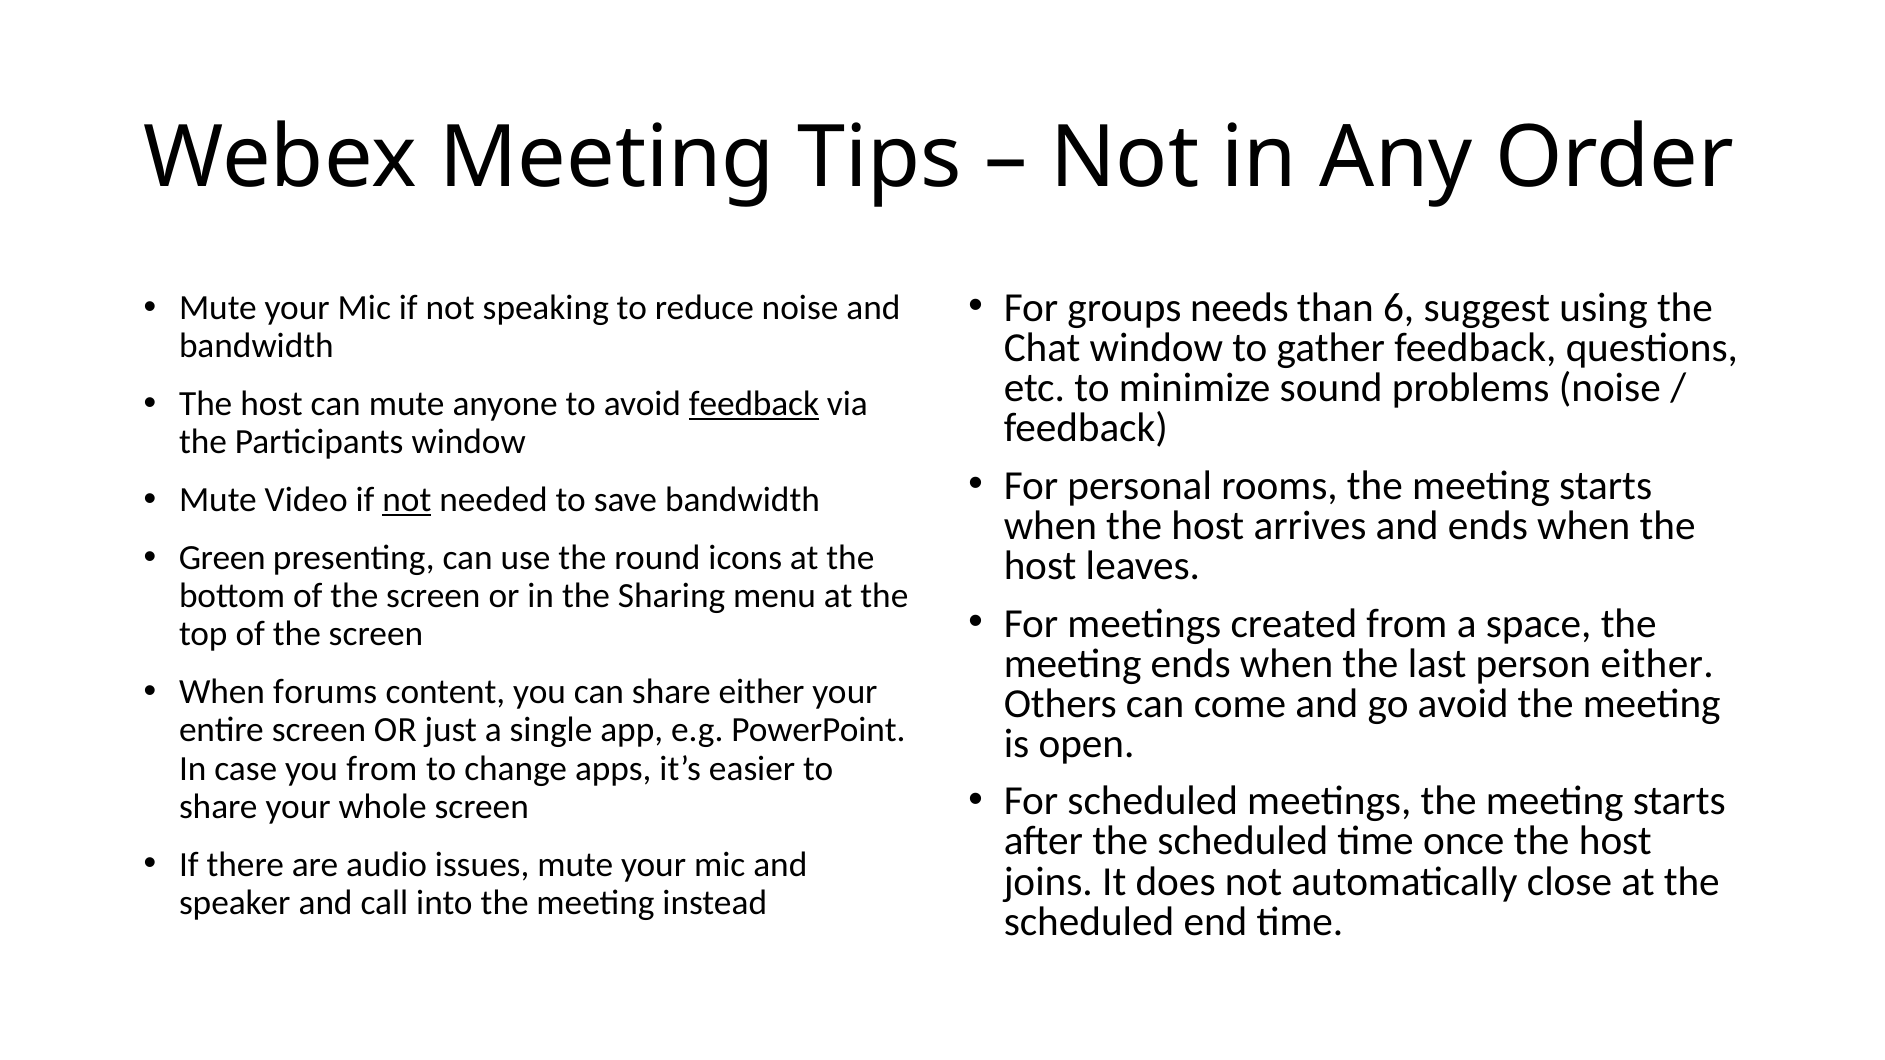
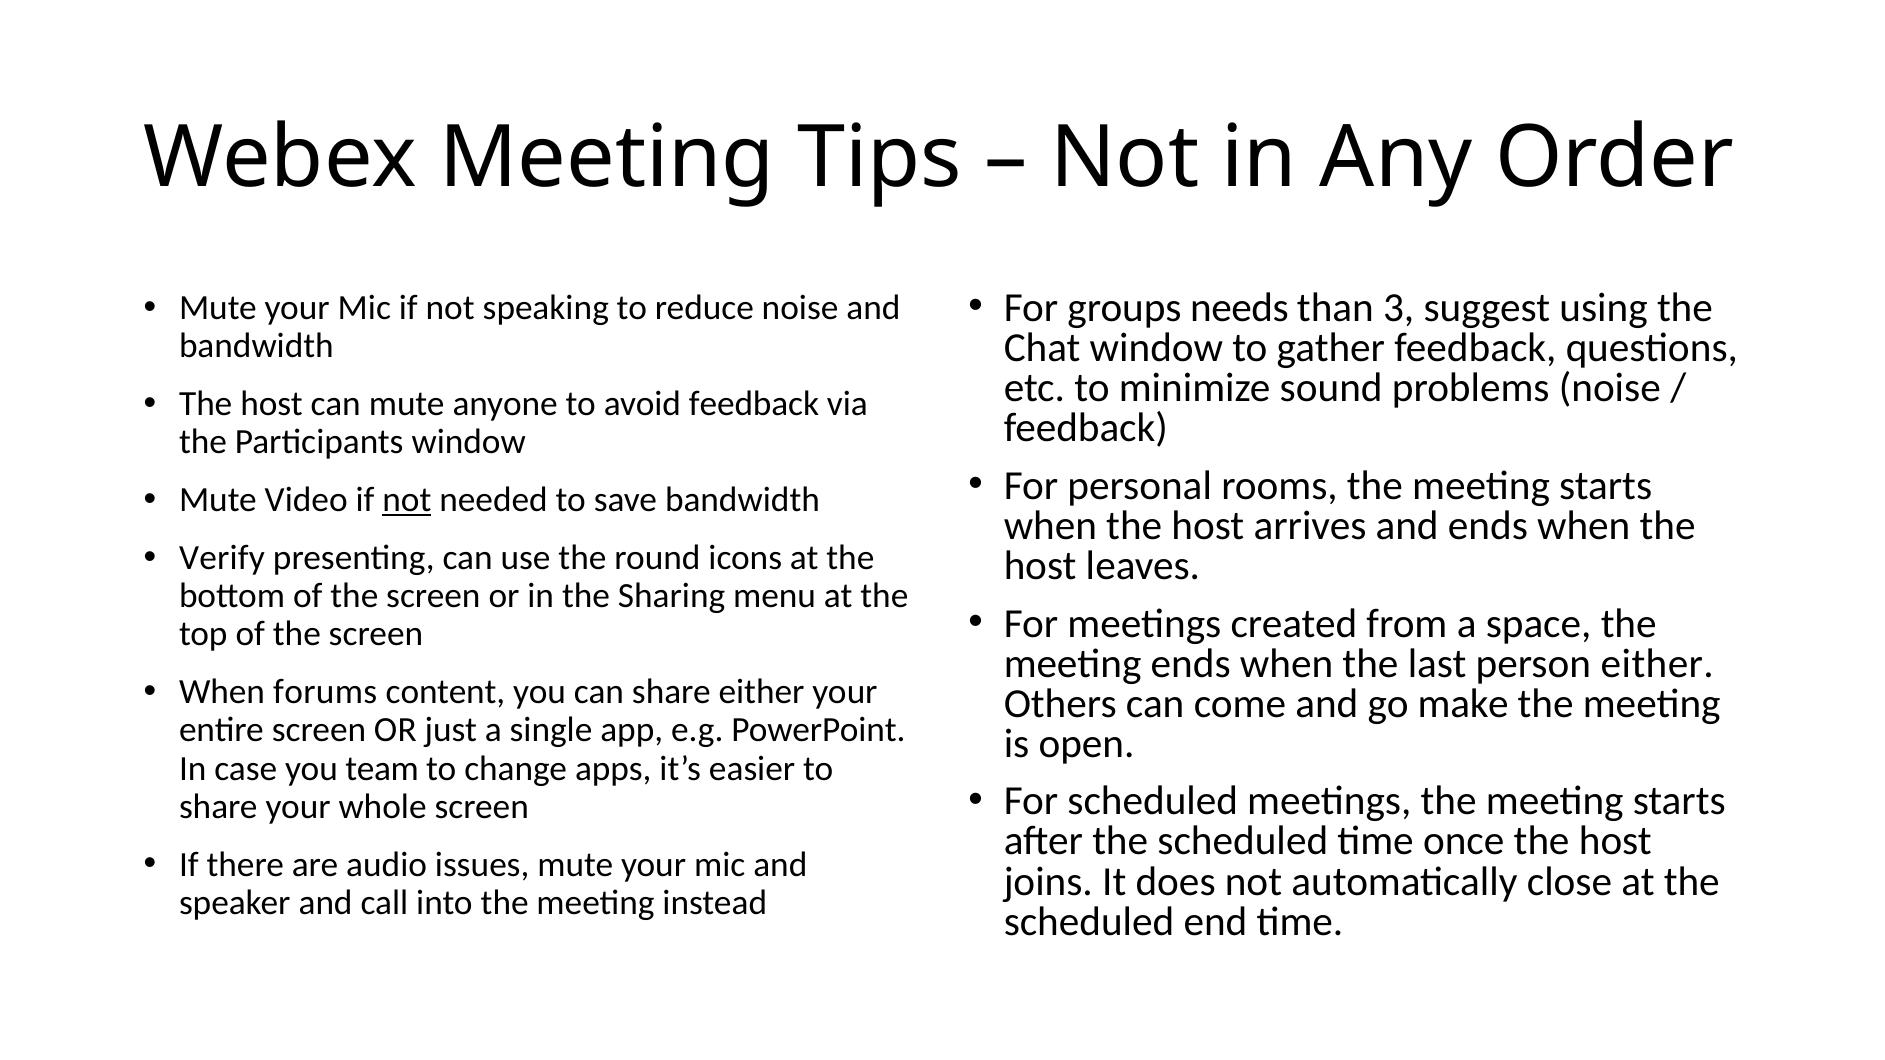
6: 6 -> 3 (1399, 308)
feedback underline: present -> none (754, 404)
Green: Green -> Verify (222, 558)
go avoid: avoid -> make (1463, 704)
you from: from -> team (382, 769)
